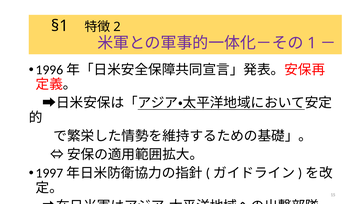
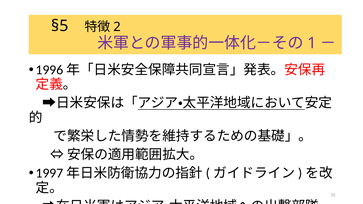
§1: §1 -> §5 (60, 26)
